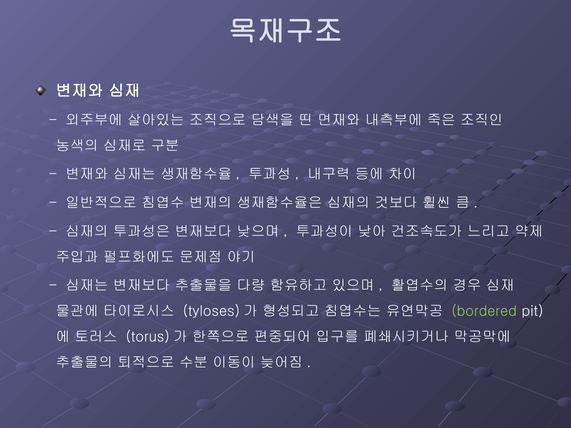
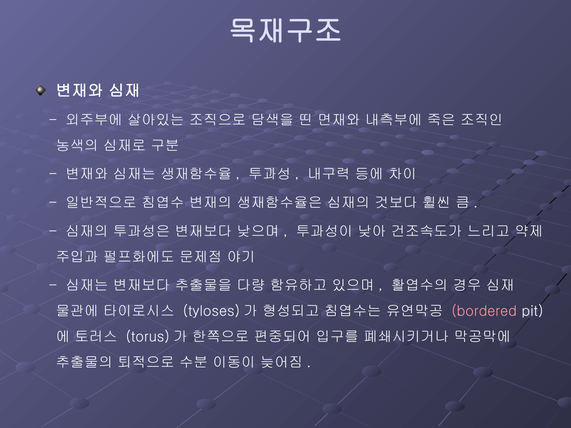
bordered colour: light green -> pink (484, 311)
